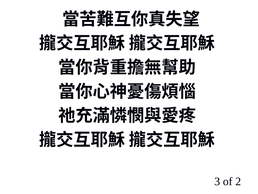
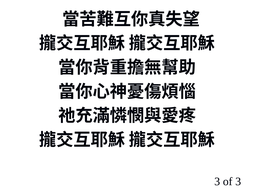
of 2: 2 -> 3 (238, 181)
